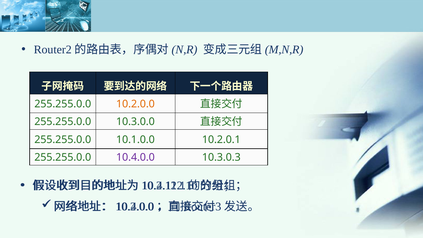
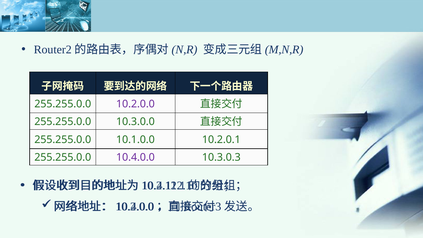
10.2.0.0 colour: orange -> purple (135, 104)
